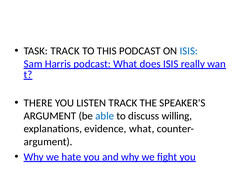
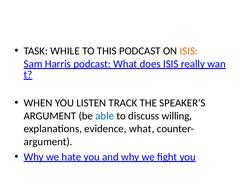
TASK TRACK: TRACK -> WHILE (65, 51)
ISIS colour: blue -> orange (189, 51)
THERE: THERE -> WHEN (38, 103)
